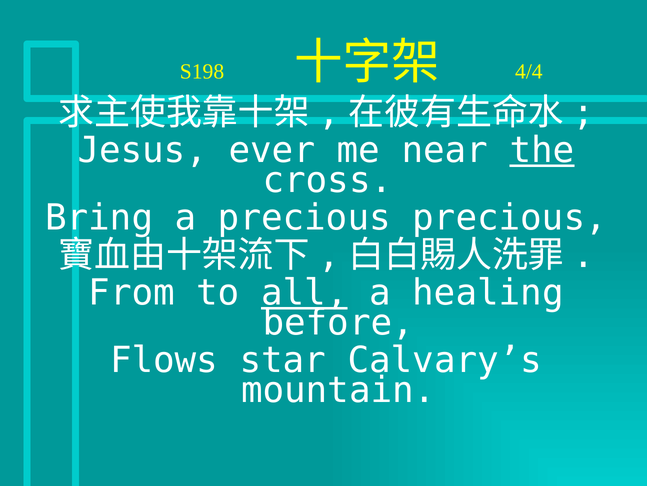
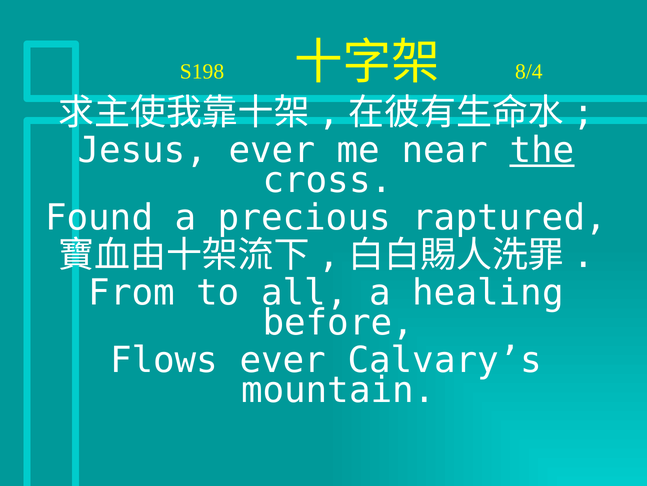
4/4: 4/4 -> 8/4 (529, 72)
Bring: Bring -> Found (99, 218)
precious precious: precious -> raptured (510, 218)
all underline: present -> none (304, 292)
Flows star: star -> ever (283, 360)
